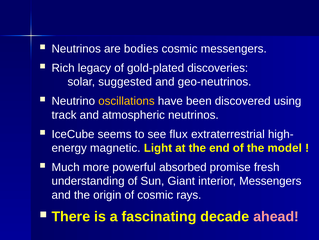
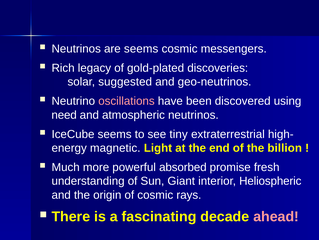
are bodies: bodies -> seems (141, 49)
oscillations colour: yellow -> pink (126, 101)
track: track -> need (64, 115)
flux: flux -> tiny (179, 134)
model: model -> billion (285, 148)
interior Messengers: Messengers -> Heliospheric (270, 181)
